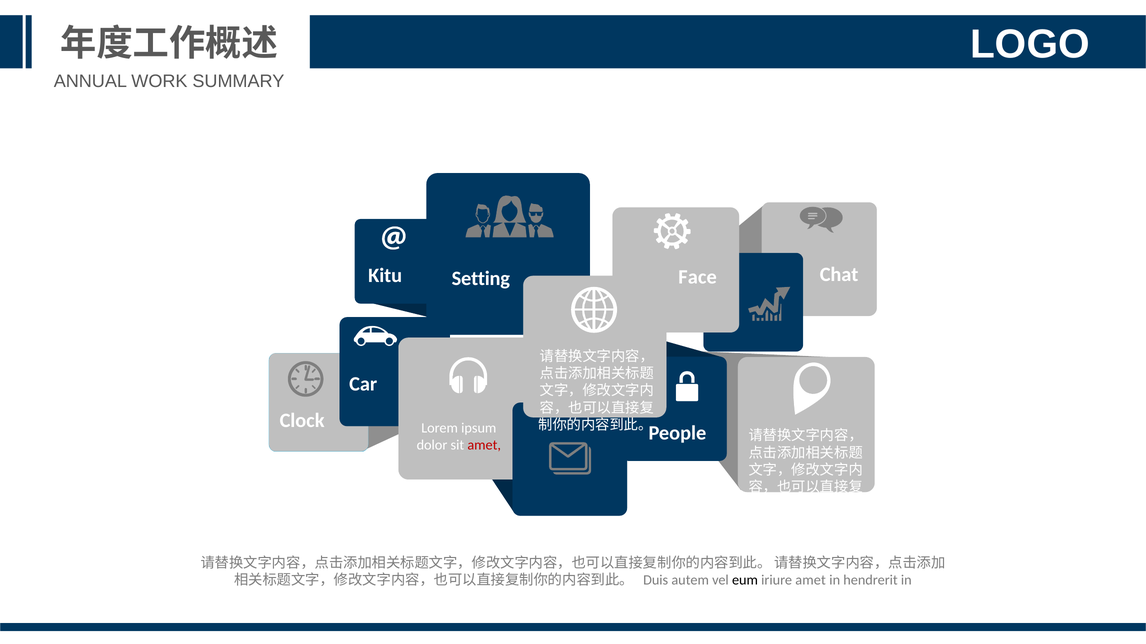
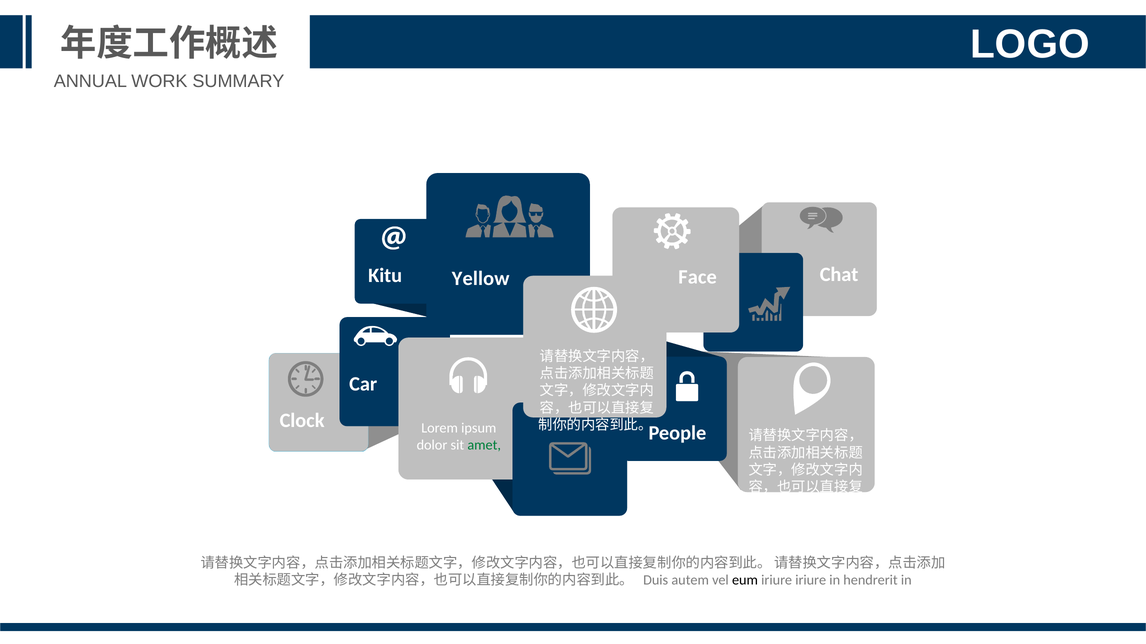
Setting: Setting -> Yellow (481, 279)
amet colour: red -> green (484, 445)
iriure amet: amet -> iriure (811, 581)
